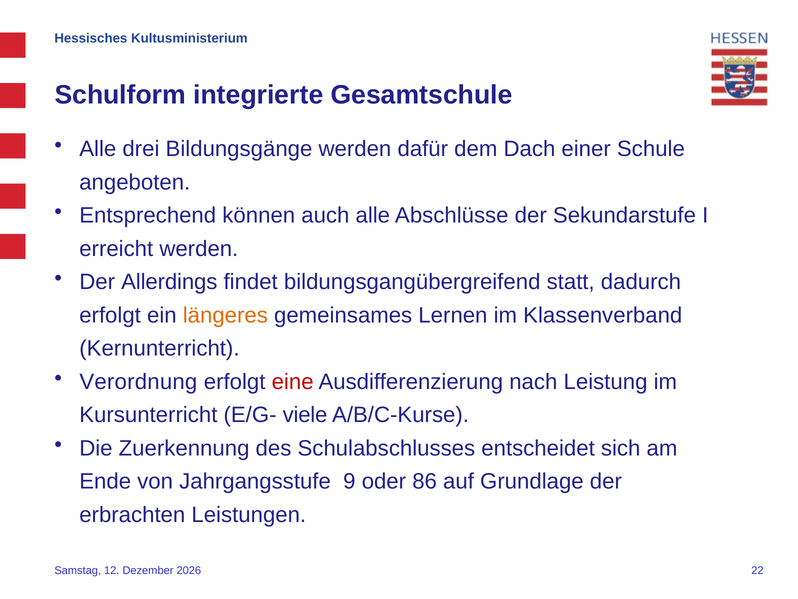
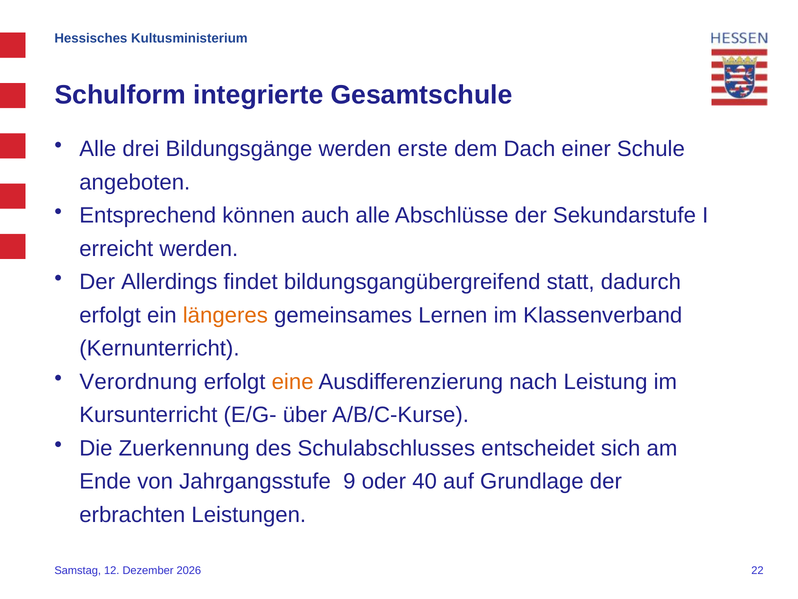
dafür: dafür -> erste (423, 149)
eine colour: red -> orange (293, 381)
viele: viele -> über (305, 415)
86: 86 -> 40 (425, 481)
